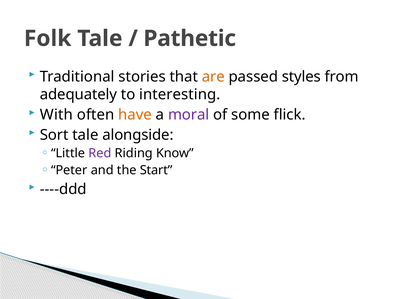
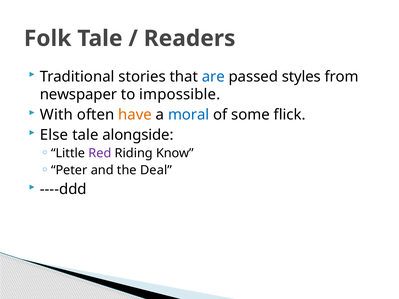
Pathetic: Pathetic -> Readers (190, 38)
are colour: orange -> blue (213, 77)
adequately: adequately -> newspaper (78, 95)
interesting: interesting -> impossible (180, 95)
moral colour: purple -> blue (189, 115)
Sort: Sort -> Else (54, 135)
Start: Start -> Deal (156, 170)
